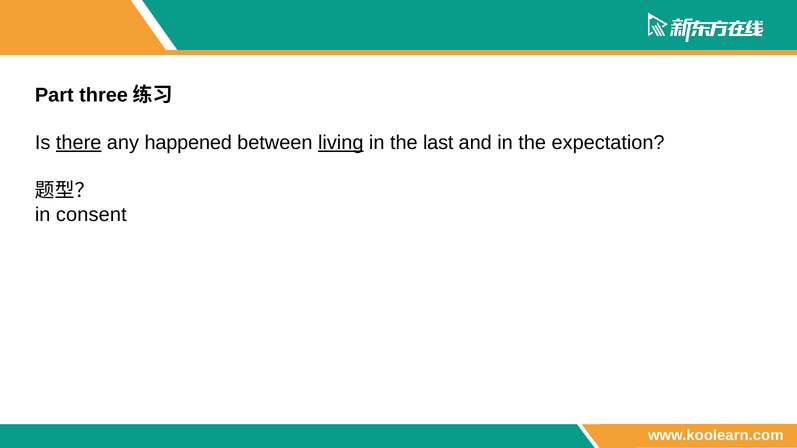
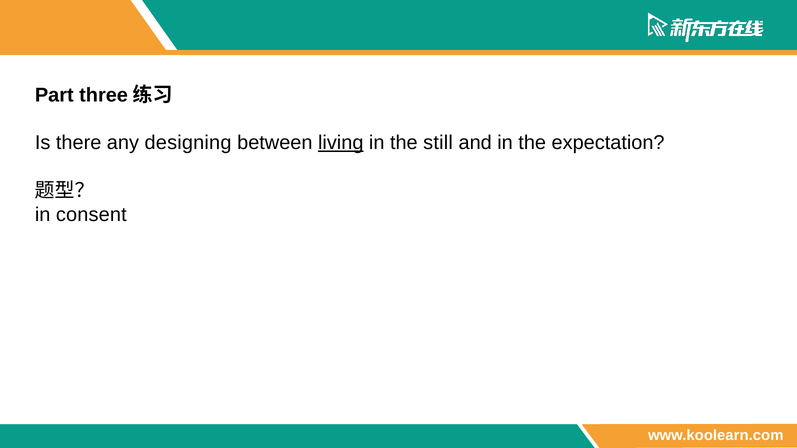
there underline: present -> none (79, 143)
happened: happened -> designing (188, 143)
last: last -> still (438, 143)
